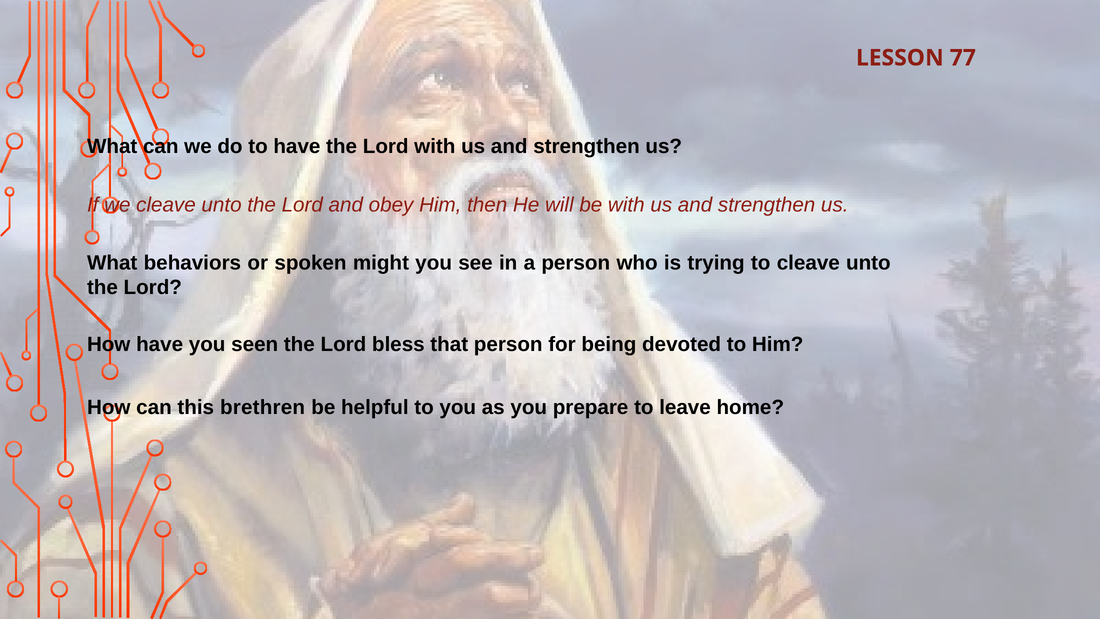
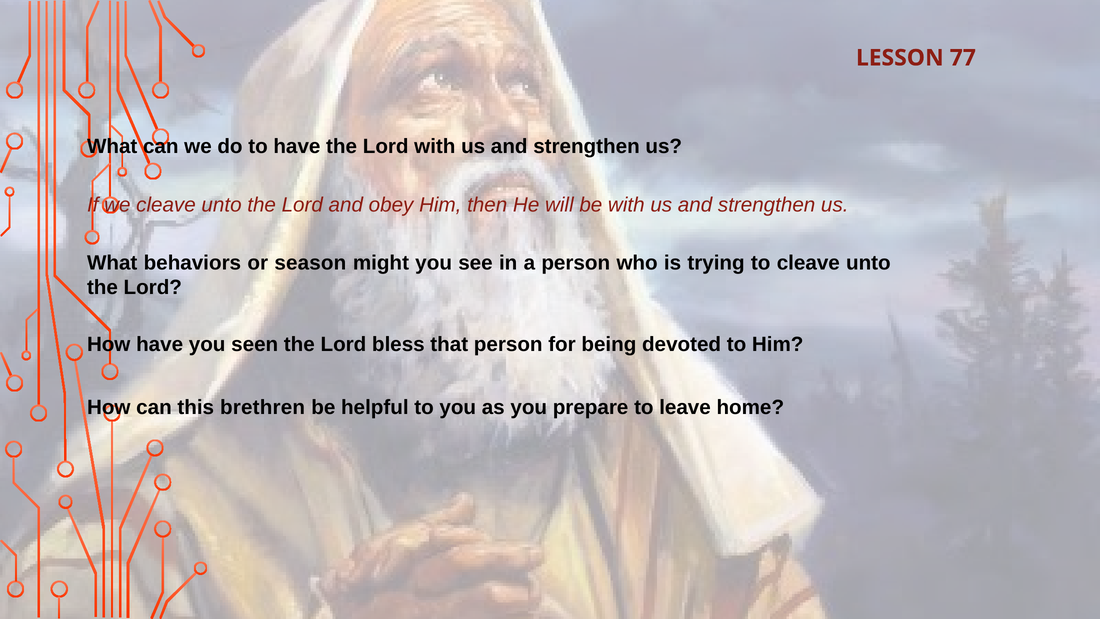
spoken: spoken -> season (310, 263)
